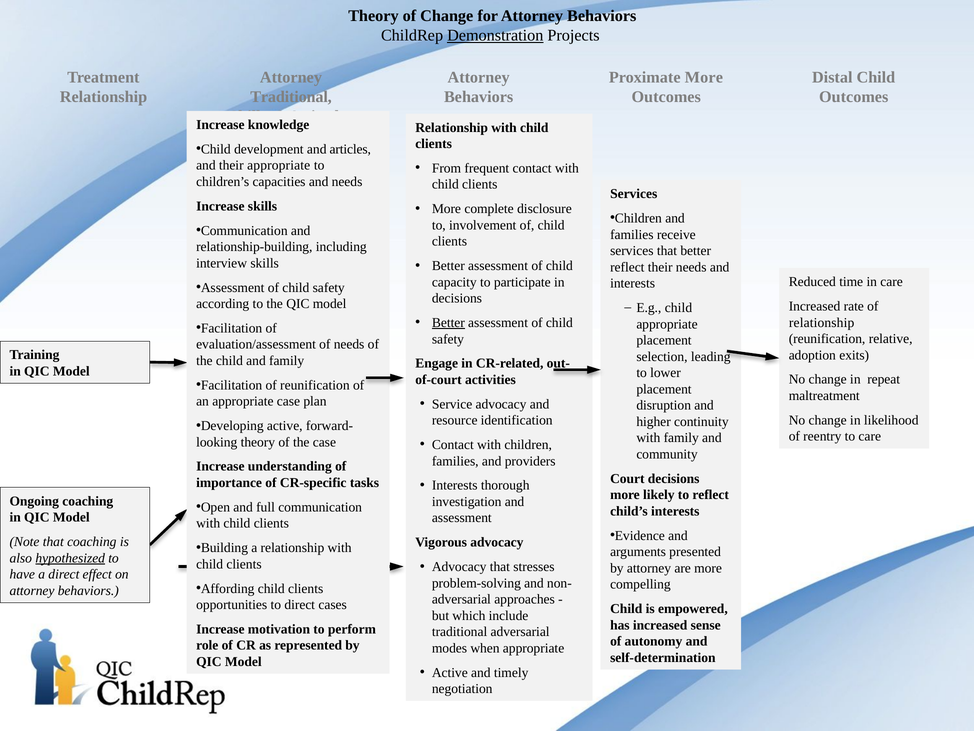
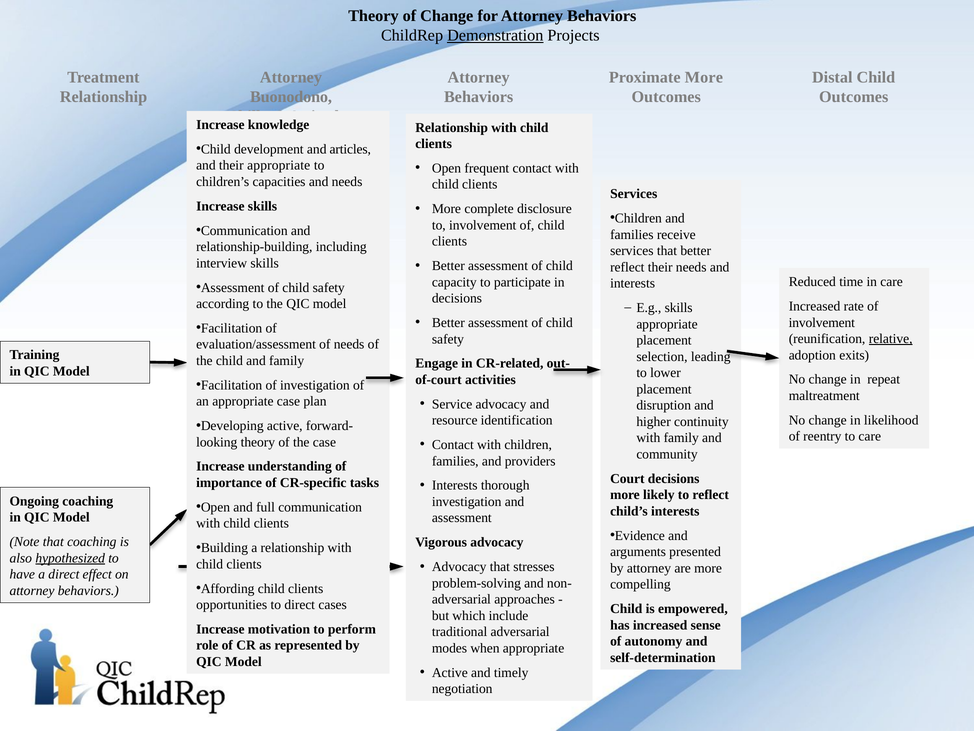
Traditional: Traditional -> Buonodono (291, 97)
From: From -> Open (446, 168)
E.g child: child -> skills (679, 308)
Better underline: present -> none (448, 323)
relationship: relationship -> involvement (822, 322)
relative underline: none -> present (891, 339)
of reunification: reunification -> investigation (315, 385)
